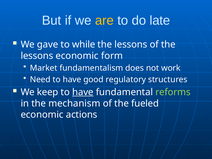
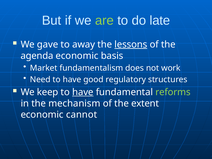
are colour: yellow -> light green (104, 21)
while: while -> away (84, 44)
lessons underline: none -> present (131, 44)
lessons: lessons -> agenda (37, 56)
form: form -> basis (112, 56)
fueled: fueled -> extent (145, 103)
actions: actions -> cannot (82, 115)
